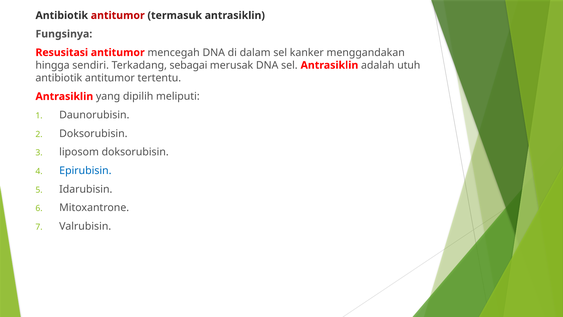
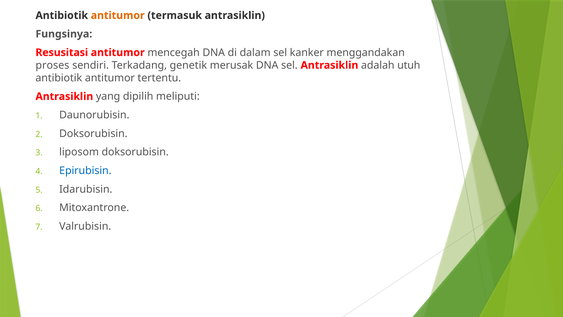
antitumor colour: red -> orange (118, 15)
hingga: hingga -> proses (52, 65)
sebagai: sebagai -> genetik (188, 65)
